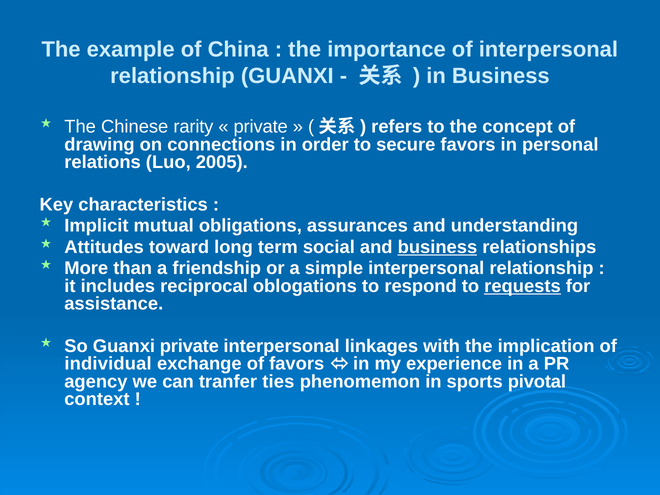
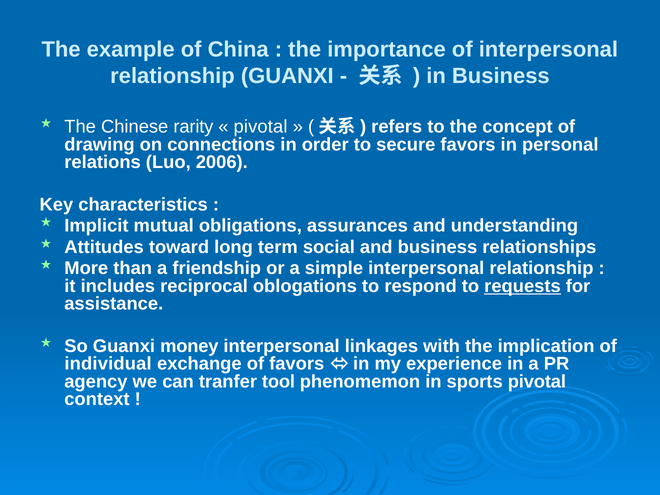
private: private -> pivotal (261, 127)
2005: 2005 -> 2006 (222, 162)
business underline: present -> none (437, 247)
Guanxi private: private -> money (189, 346)
ties: ties -> tool (279, 381)
